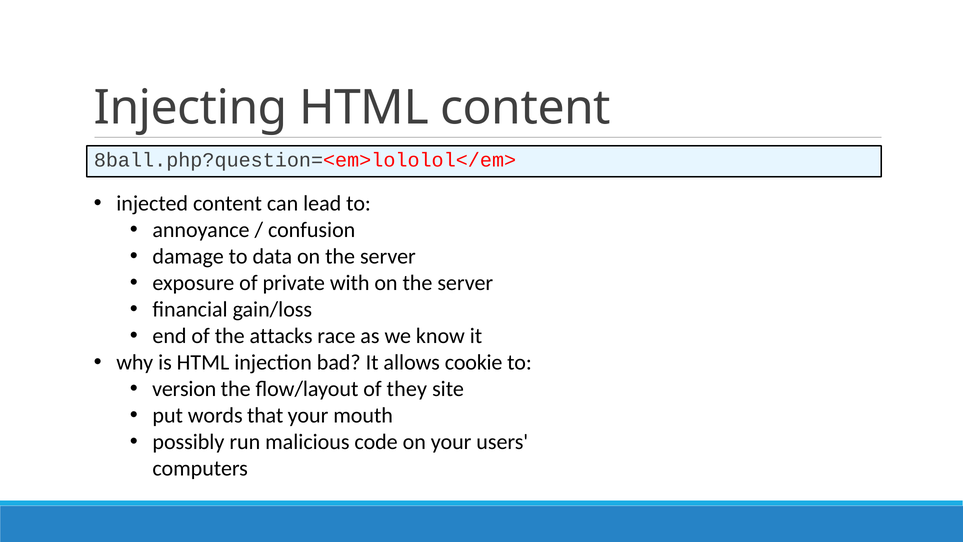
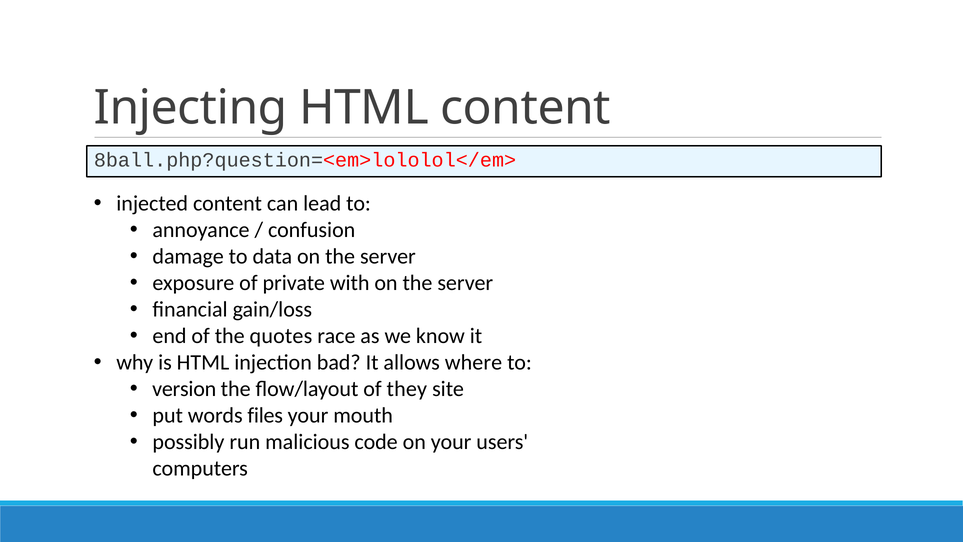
attacks: attacks -> quotes (281, 336)
cookie: cookie -> where (473, 362)
that: that -> files (265, 415)
